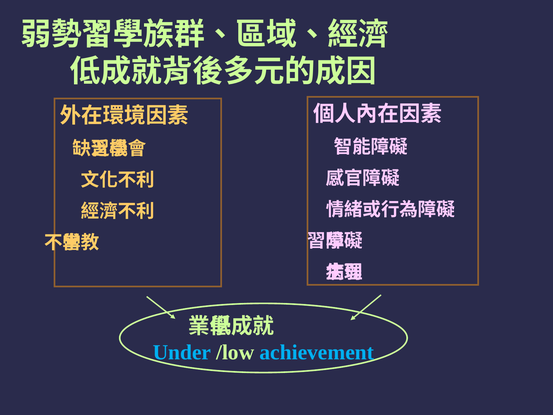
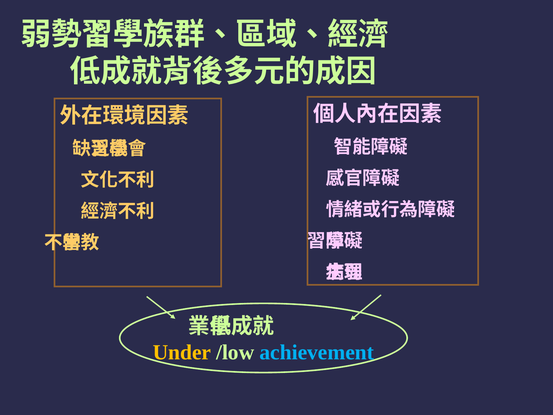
Under colour: light blue -> yellow (182, 352)
